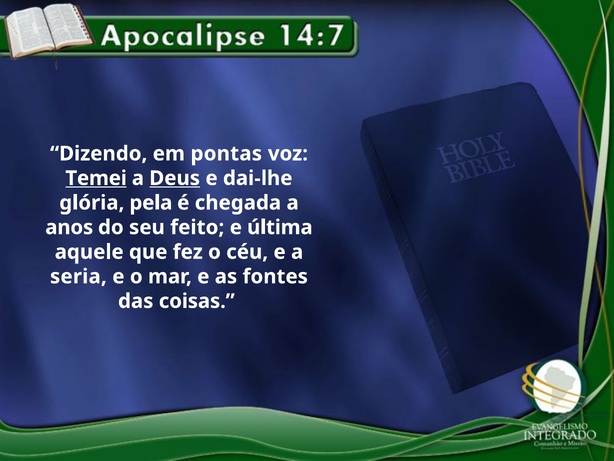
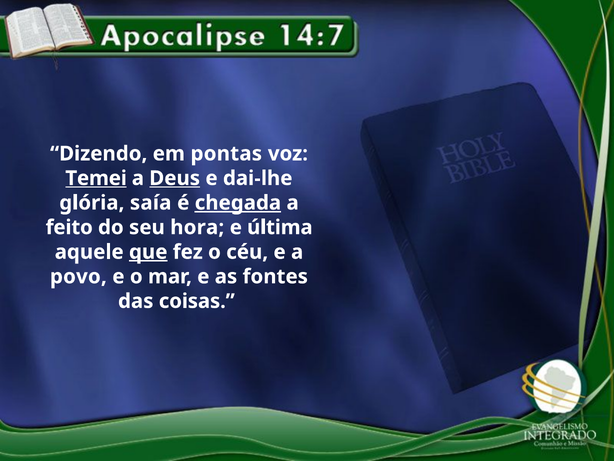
pela: pela -> saía (151, 203)
chegada underline: none -> present (238, 203)
anos: anos -> feito (69, 227)
feito: feito -> hora (197, 227)
que underline: none -> present (148, 252)
seria: seria -> povo (78, 276)
